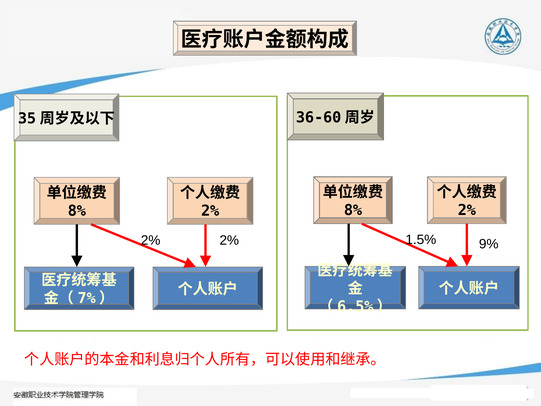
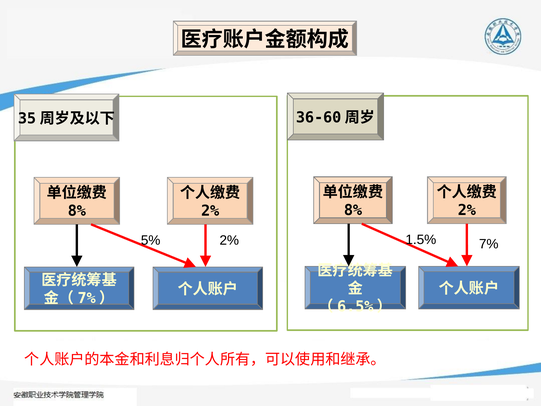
9%: 9% -> 7% (489, 244)
2%: 2% -> 5% (151, 240)
